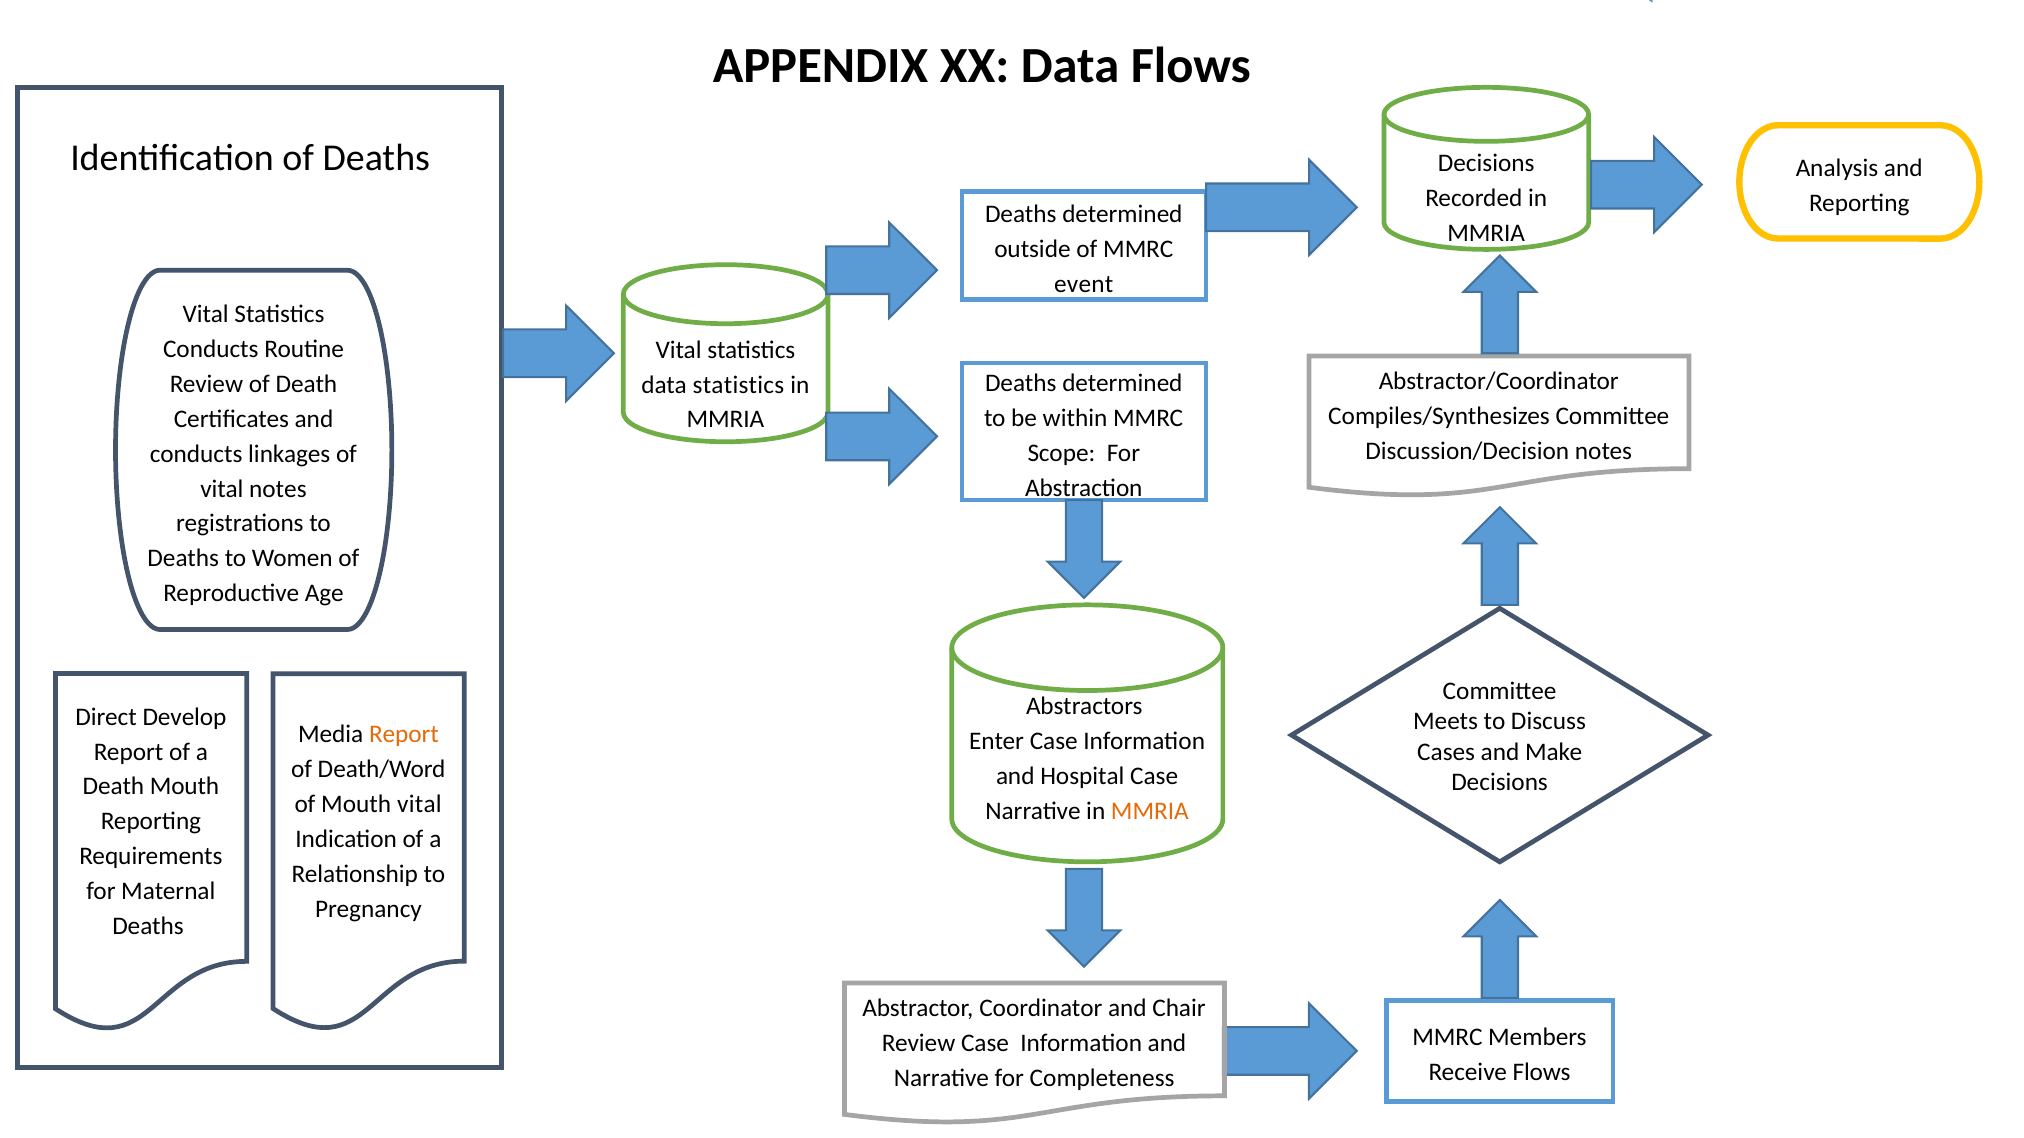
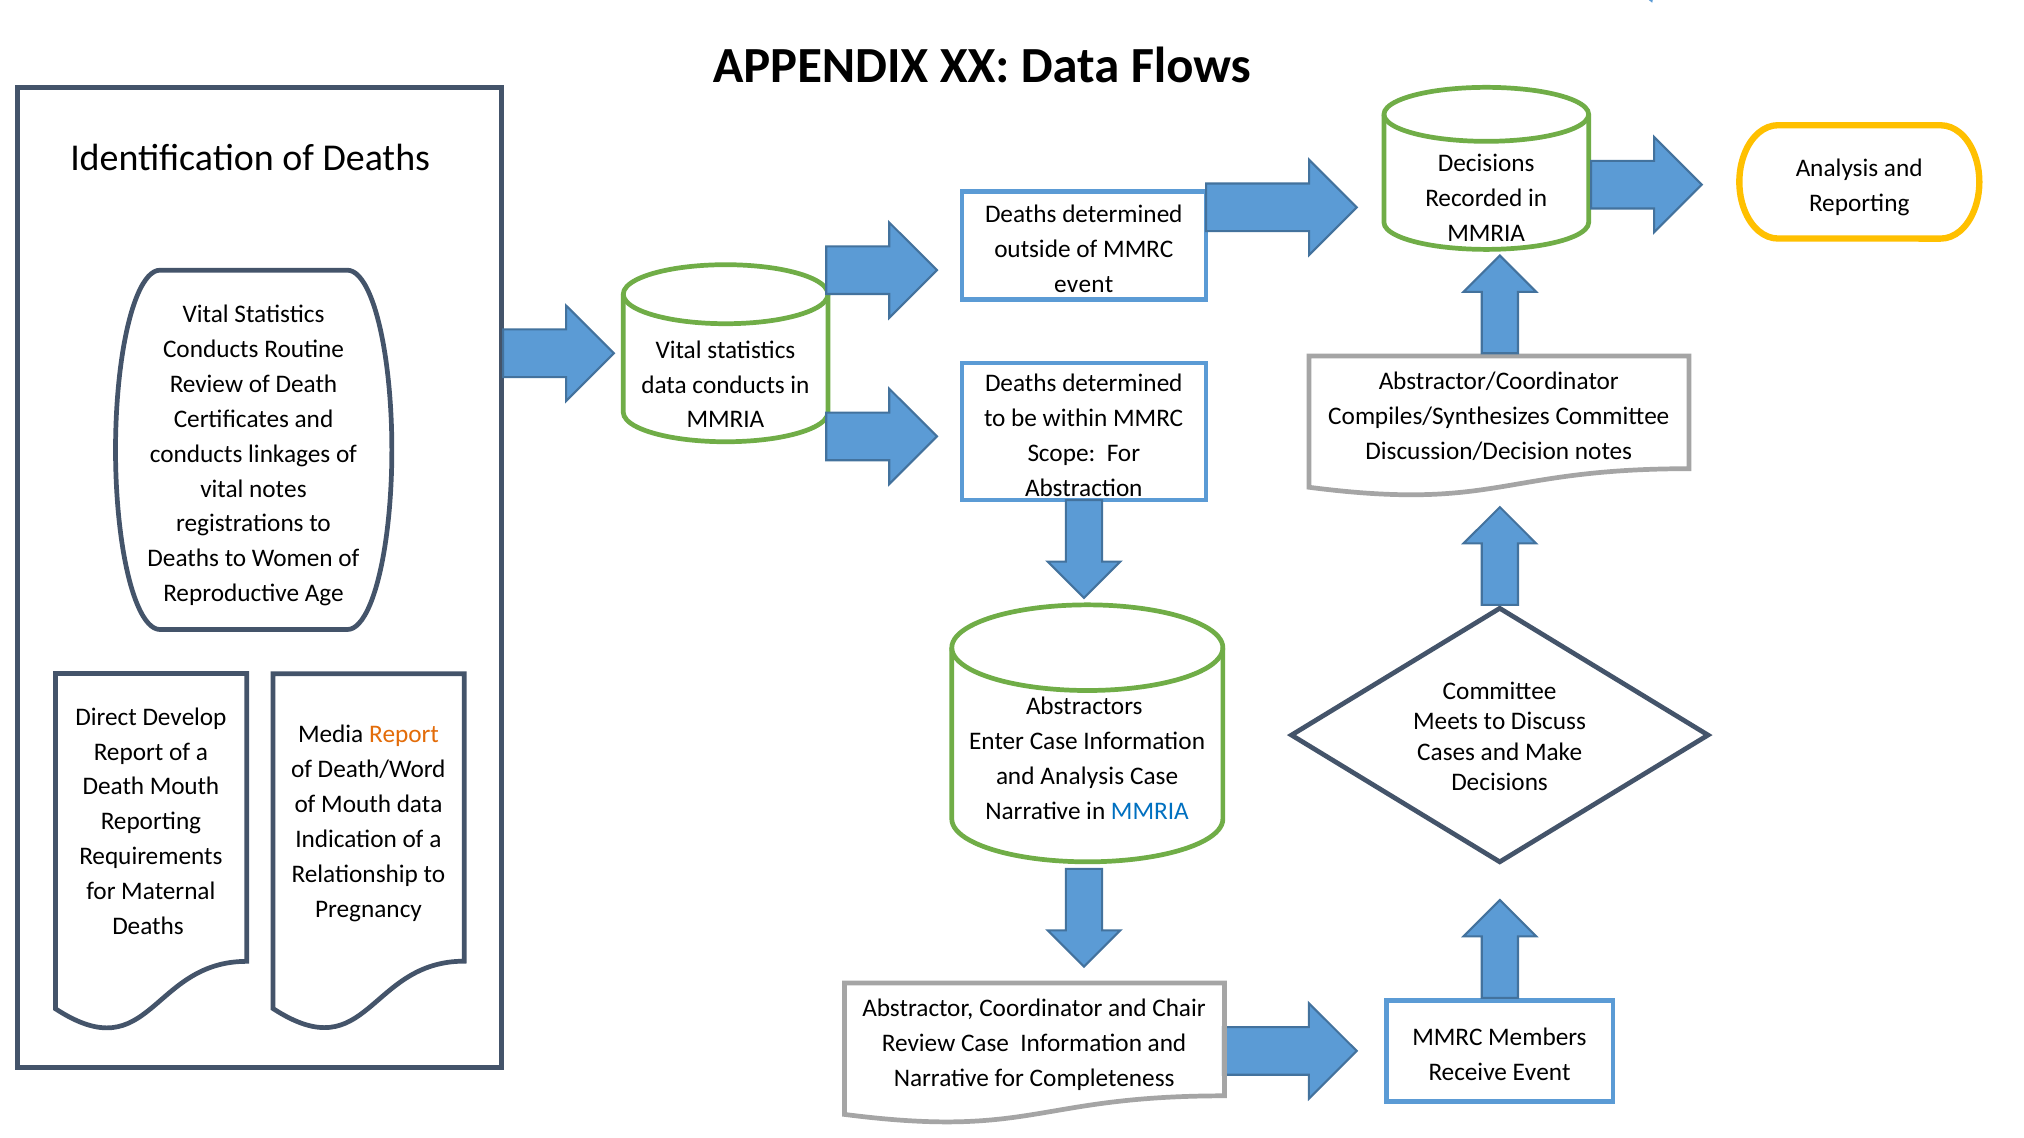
data statistics: statistics -> conducts (739, 385)
and Hospital: Hospital -> Analysis (1082, 777)
Mouth vital: vital -> data (420, 804)
MMRIA colour: orange -> blue (1150, 811)
Receive Flows: Flows -> Event (1542, 1073)
